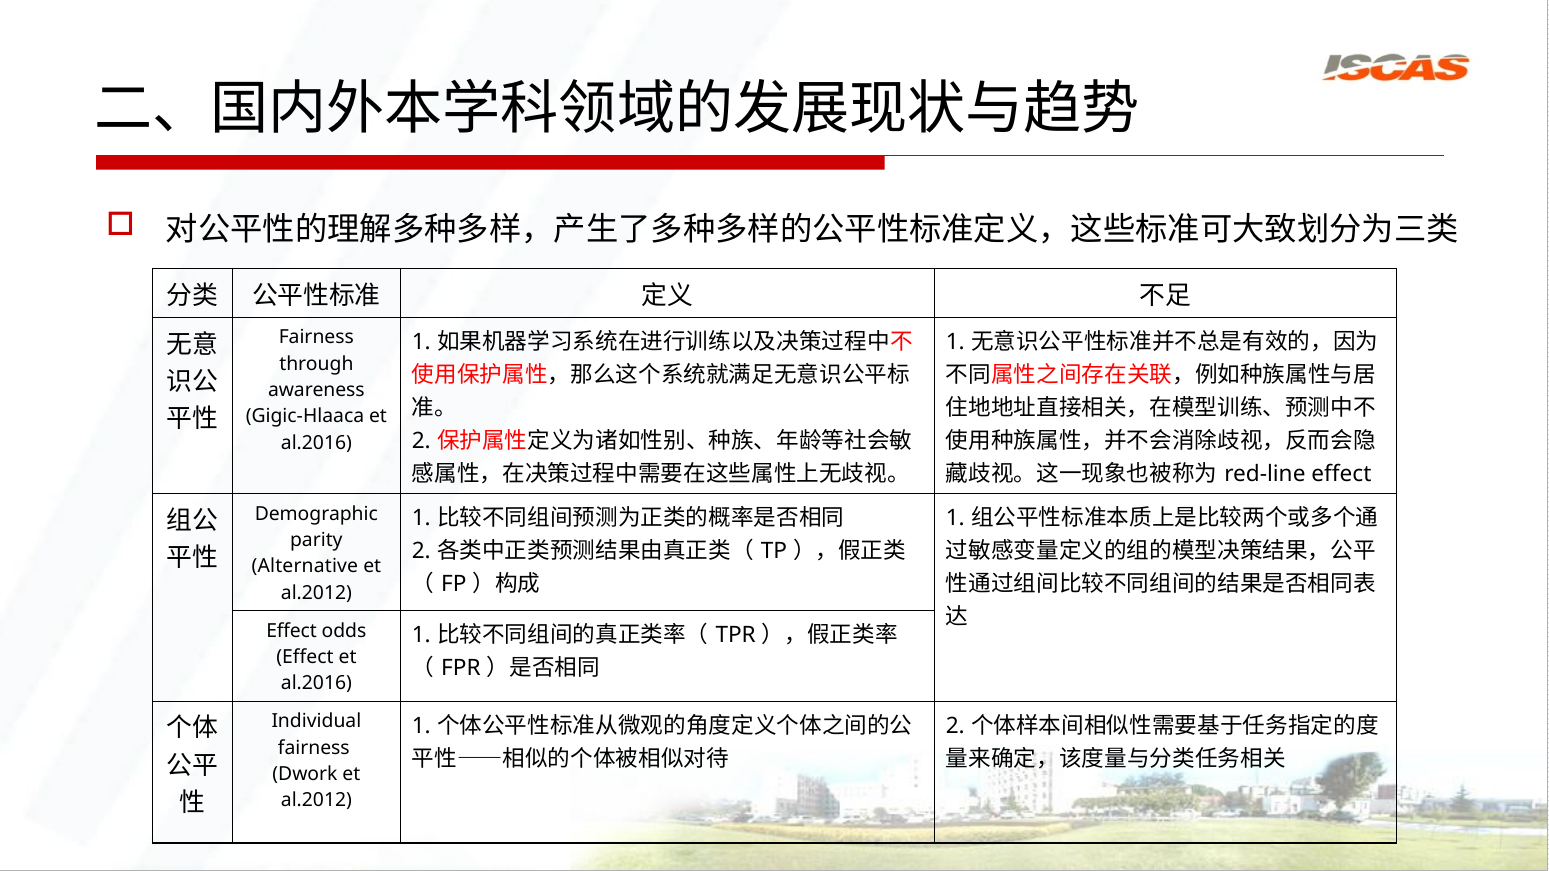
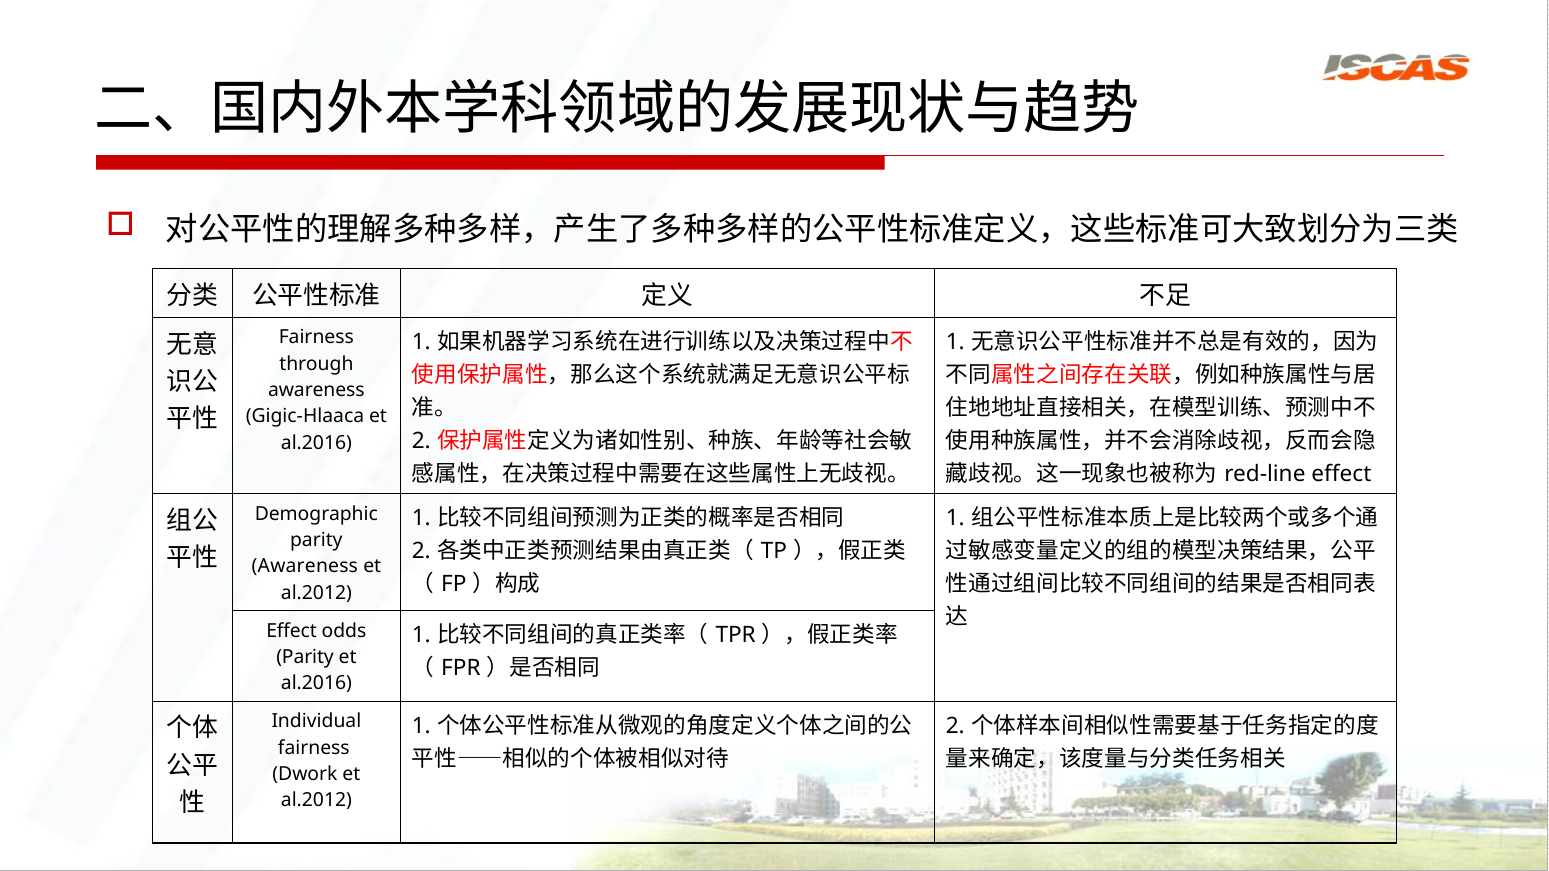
Alternative: Alternative -> Awareness (305, 567)
Effect: Effect -> Parity (305, 657)
